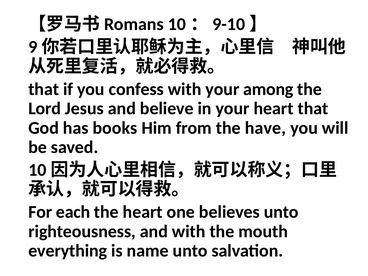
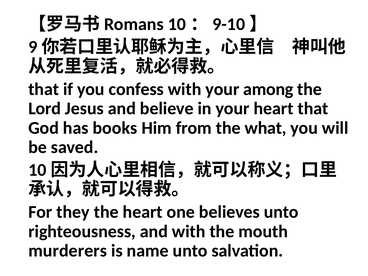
have: have -> what (266, 128)
each: each -> they (73, 212)
everything: everything -> murderers (68, 251)
